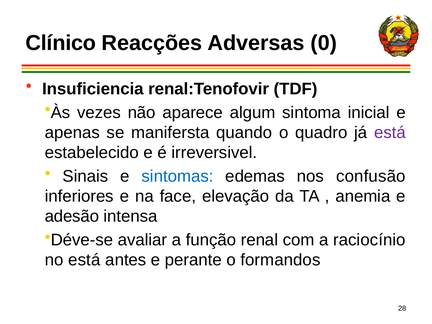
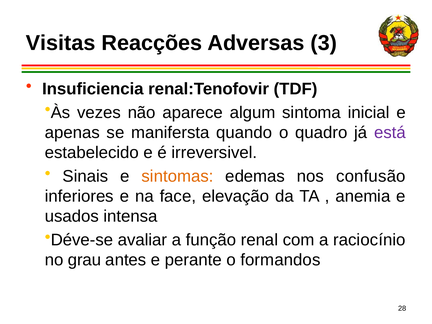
Clínico: Clínico -> Visitas (61, 43)
0: 0 -> 3 (324, 43)
sintomas colour: blue -> orange (177, 176)
adesão: adesão -> usados (72, 216)
no está: está -> grau (84, 260)
